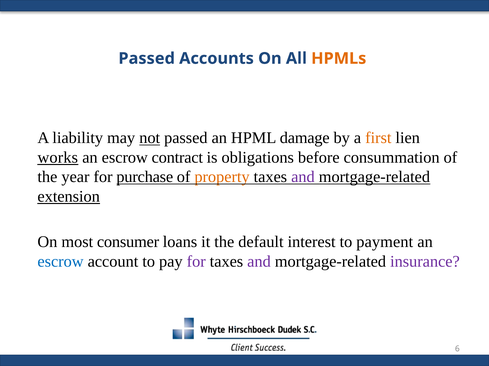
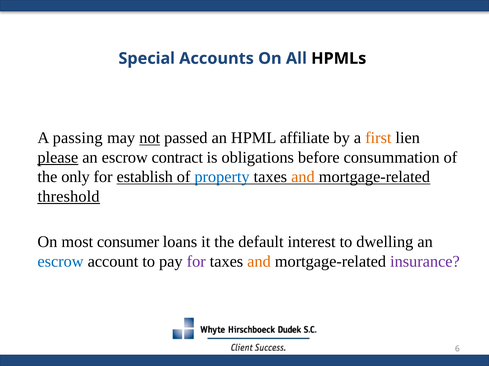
Passed: Passed -> Special (147, 59)
HPMLs colour: orange -> black (339, 59)
liability: liability -> passing (78, 138)
damage: damage -> affiliate (305, 138)
works: works -> please (58, 158)
year: year -> only (76, 177)
purchase: purchase -> establish (145, 177)
property colour: orange -> blue (222, 177)
and colour: purple -> orange (303, 177)
extension: extension -> threshold (69, 197)
payment: payment -> dwelling (385, 242)
and colour: purple -> orange (259, 262)
